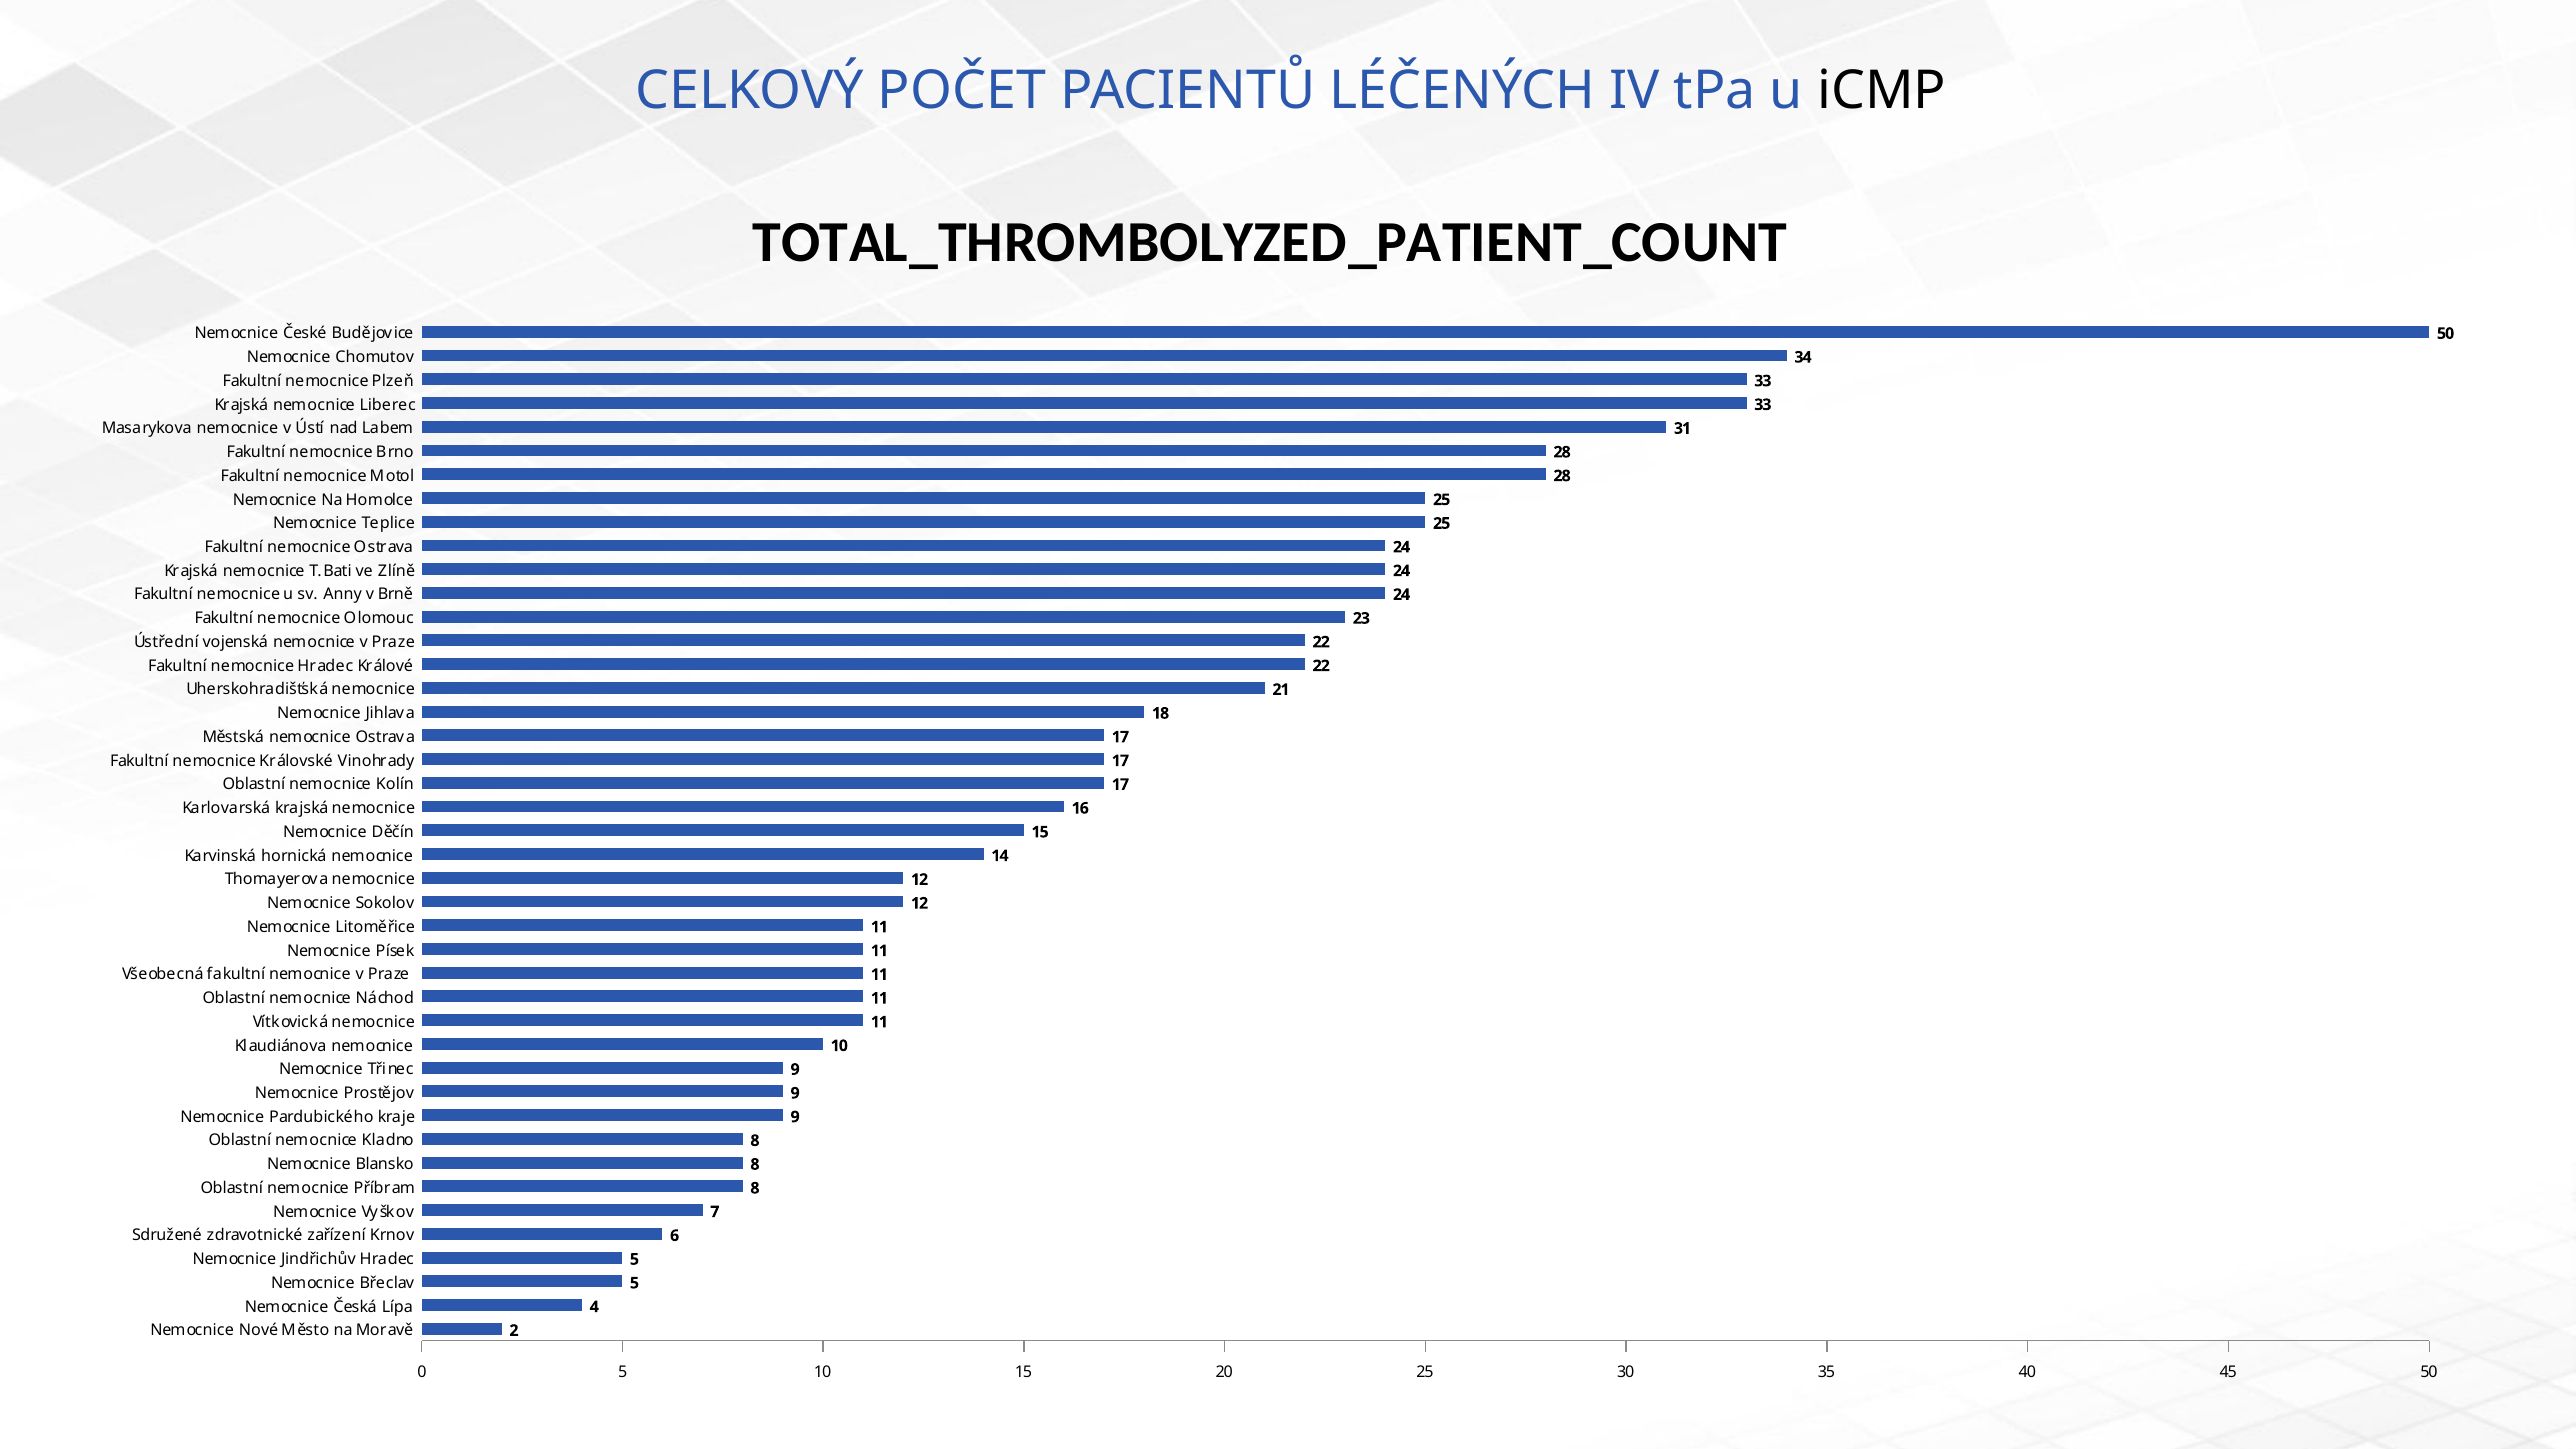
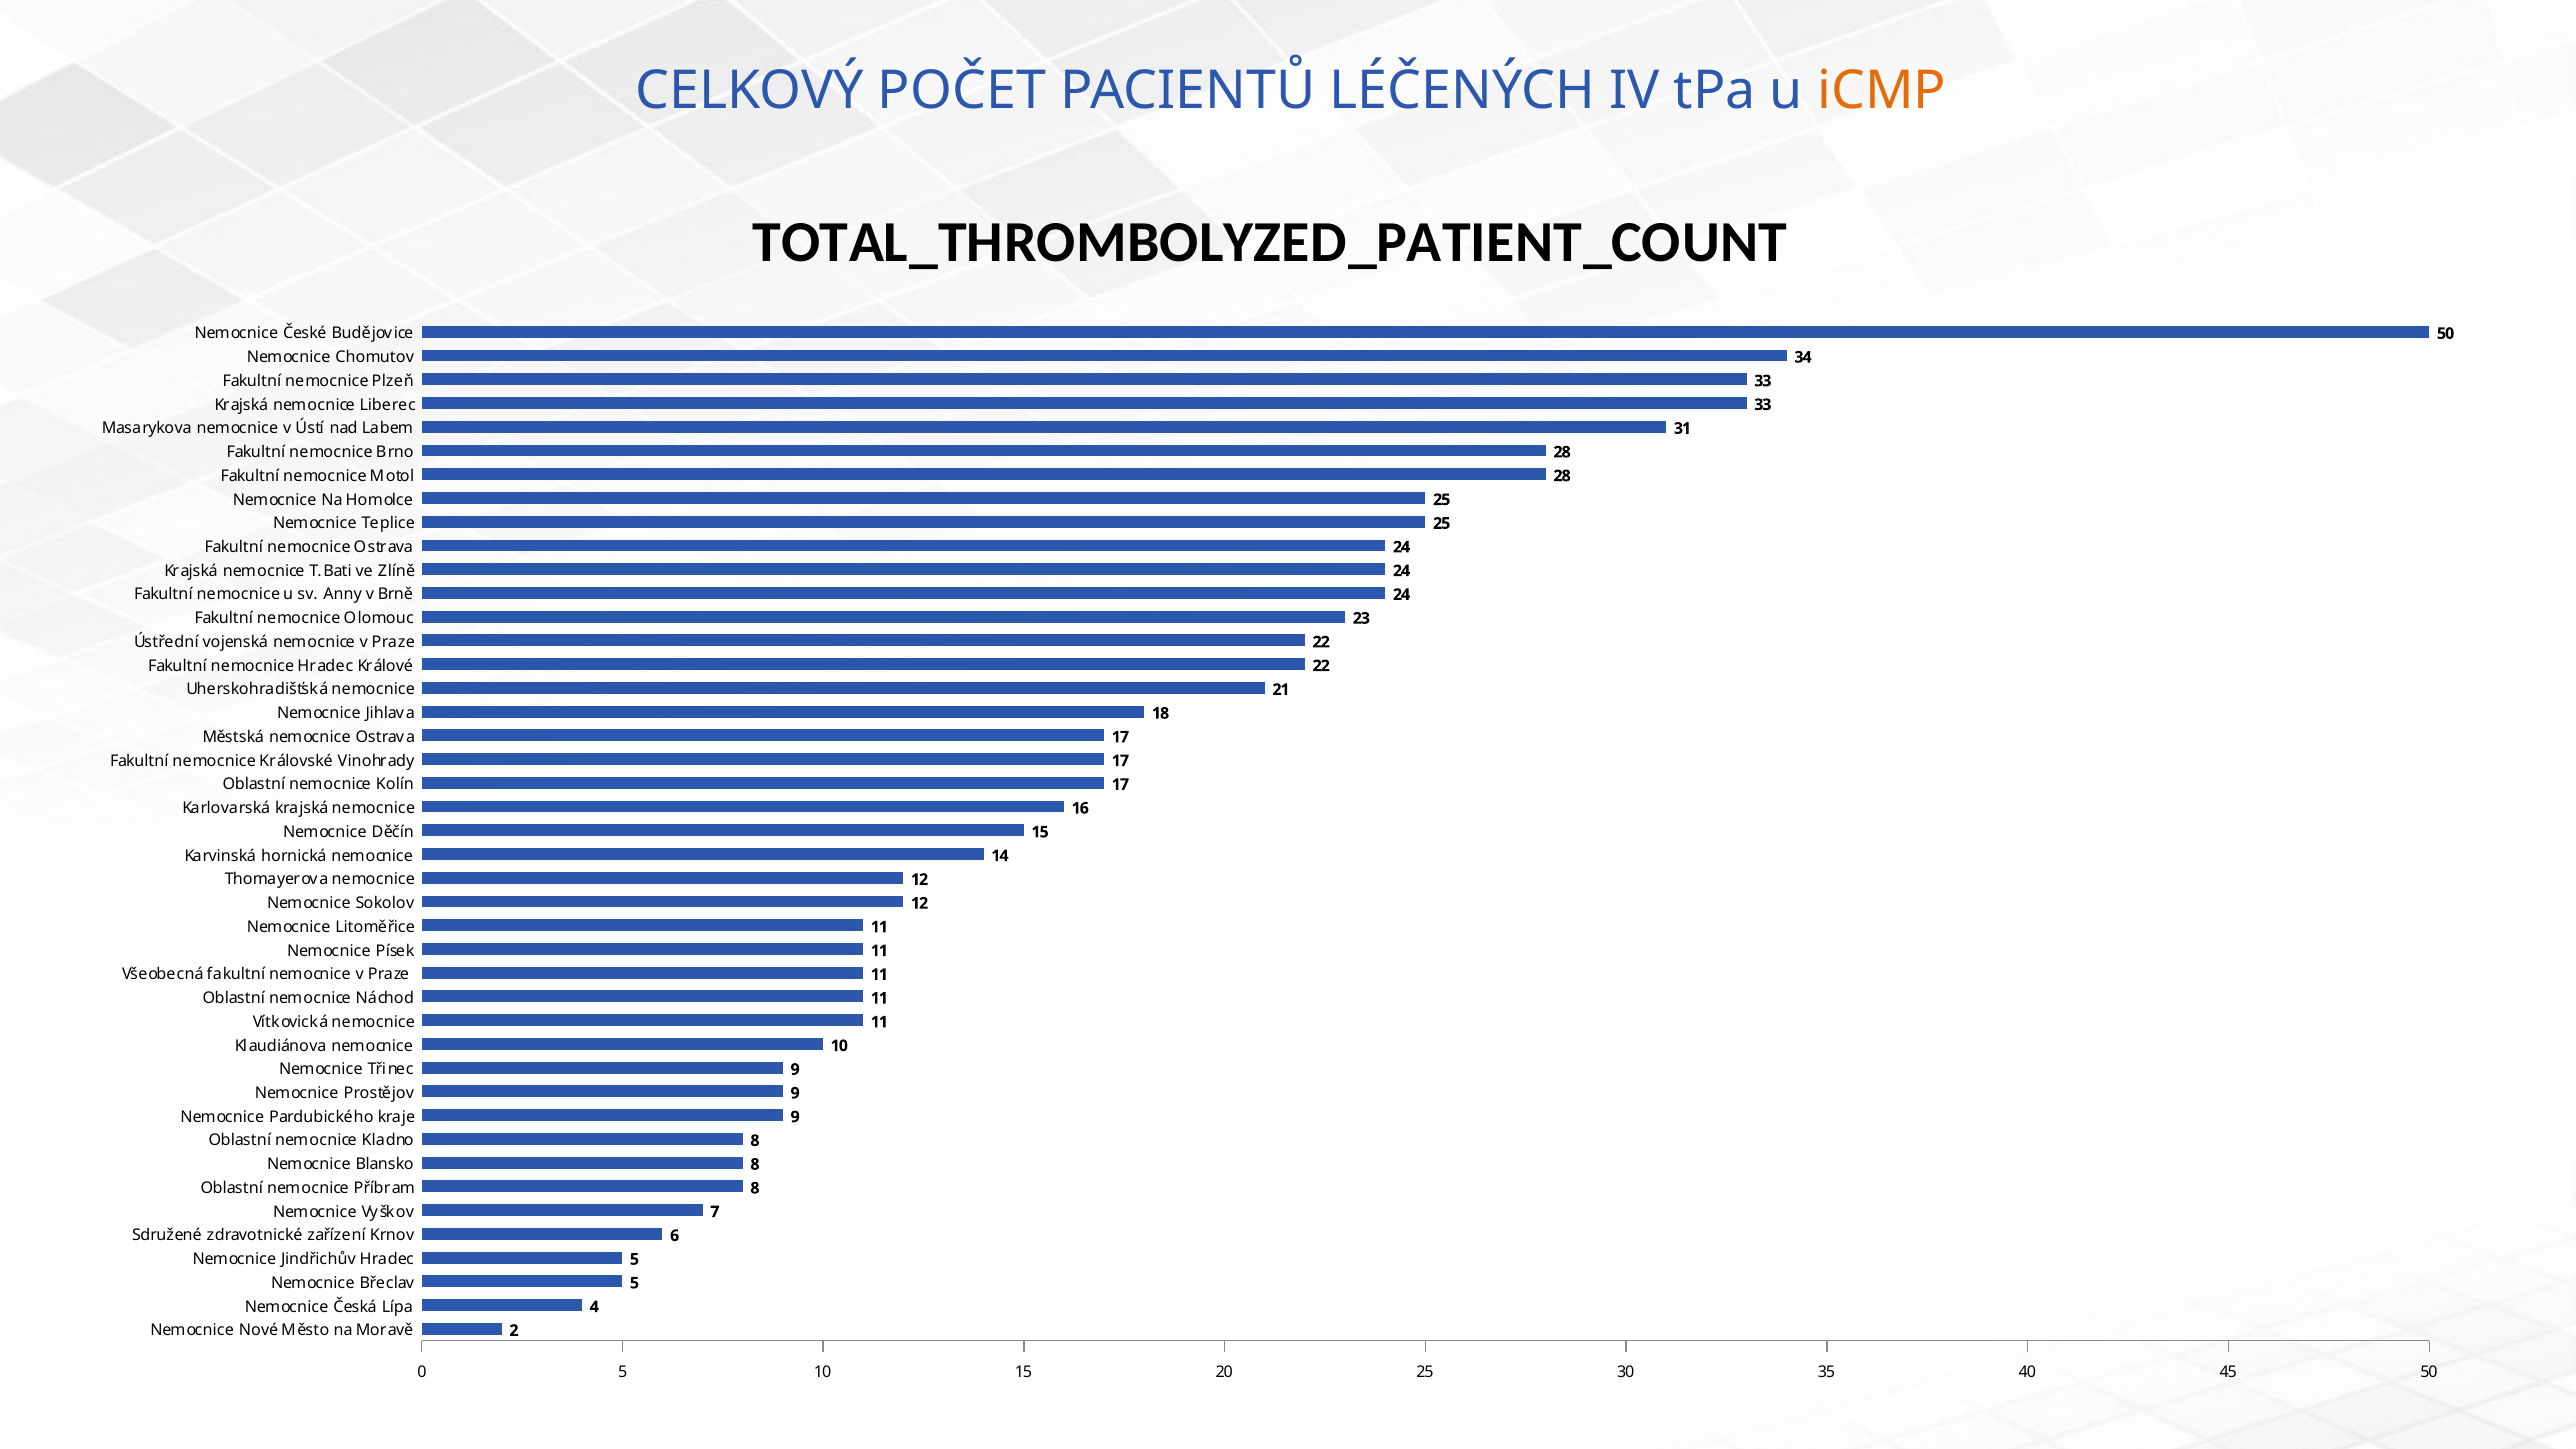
iCMP colour: black -> orange (1882, 91)
